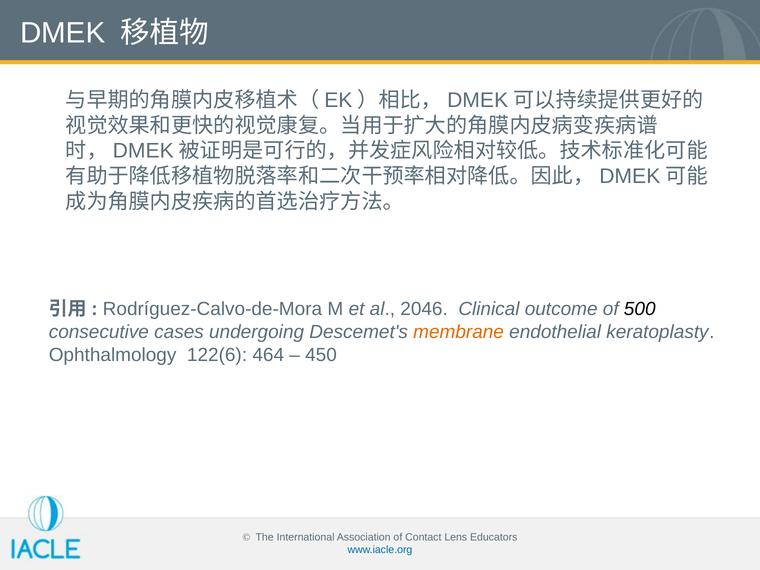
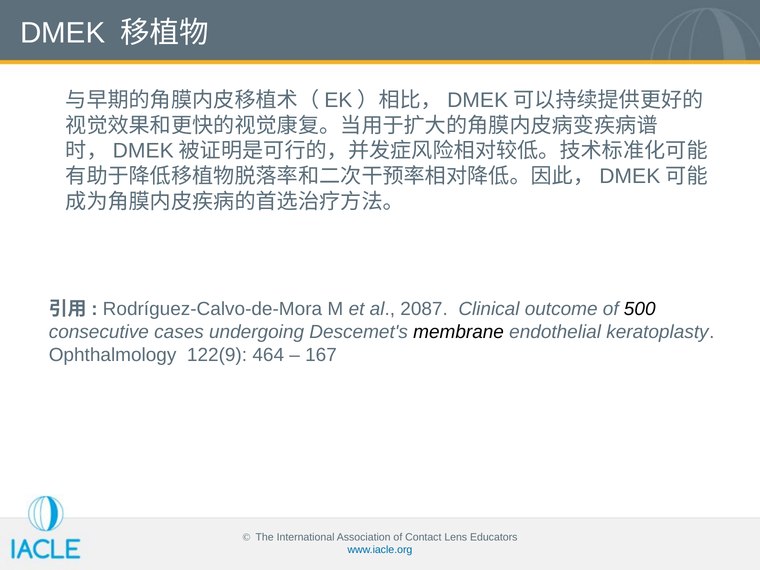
2046: 2046 -> 2087 (424, 309)
membrane colour: orange -> black (459, 332)
122(6: 122(6 -> 122(9 (217, 355)
450: 450 -> 167 (321, 355)
